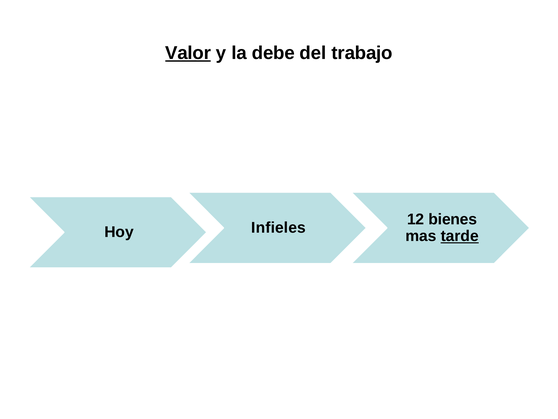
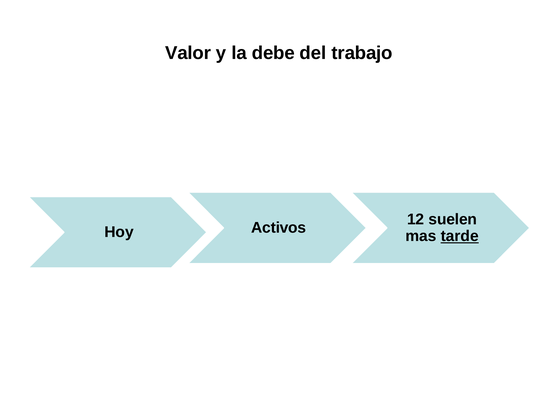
Valor underline: present -> none (188, 53)
bienes: bienes -> suelen (453, 219)
Infieles: Infieles -> Activos (279, 228)
